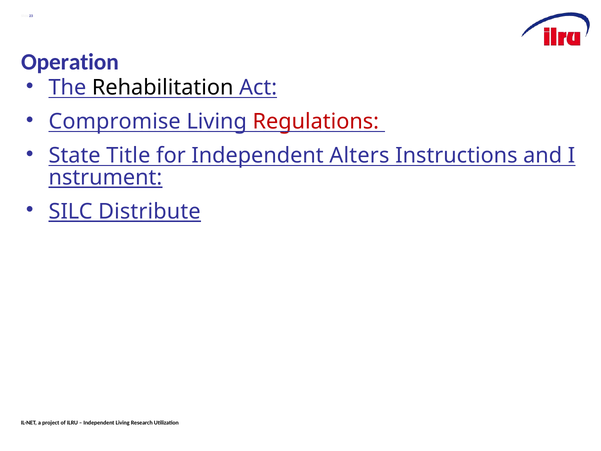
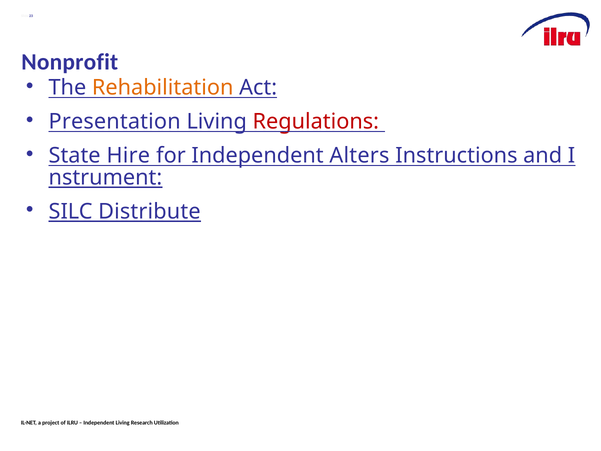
Operation: Operation -> Nonprofit (70, 62)
Rehabilitation colour: black -> orange (163, 88)
Compromise: Compromise -> Presentation (115, 122)
Title: Title -> Hire (128, 156)
